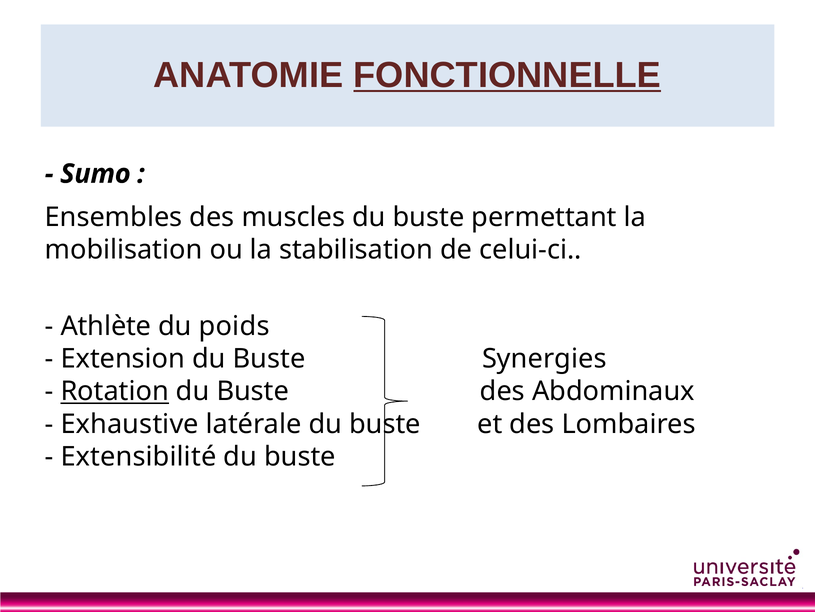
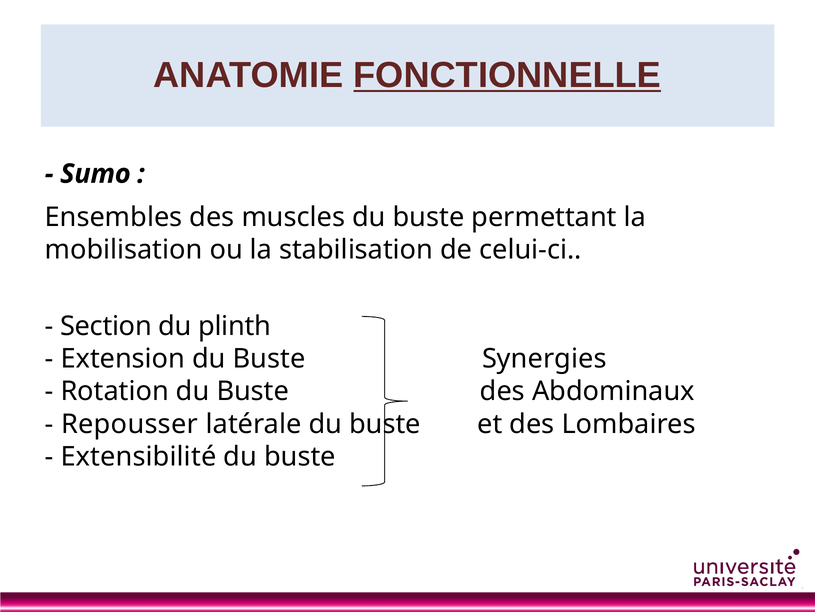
Athlète: Athlète -> Section (106, 326)
poids: poids -> plinth (235, 326)
Rotation underline: present -> none (115, 391)
Exhaustive: Exhaustive -> Repousser (130, 424)
